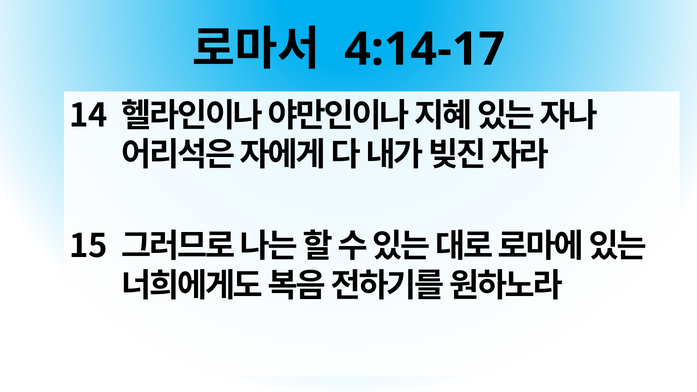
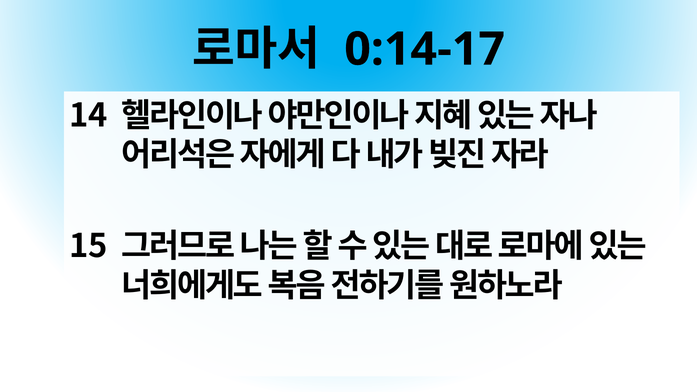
4:14-17: 4:14-17 -> 0:14-17 (425, 49)
